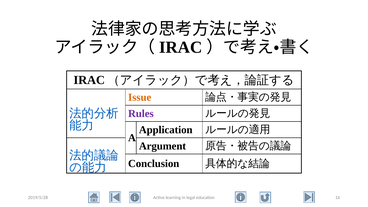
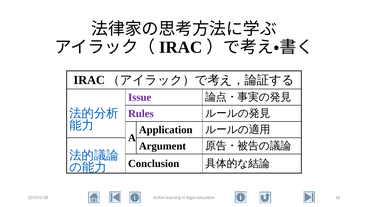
Issue colour: orange -> purple (140, 97)
